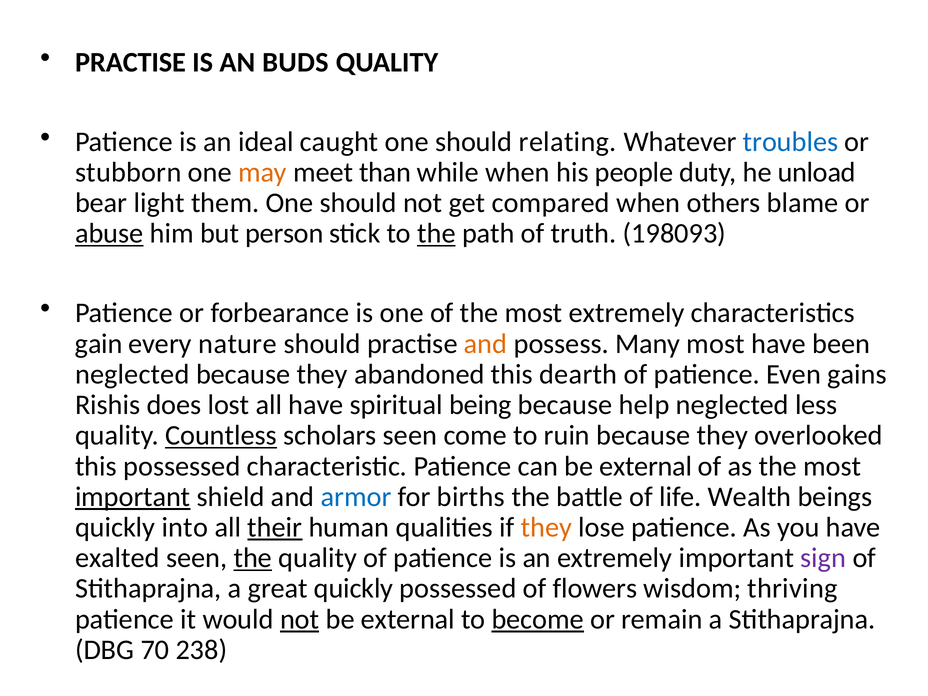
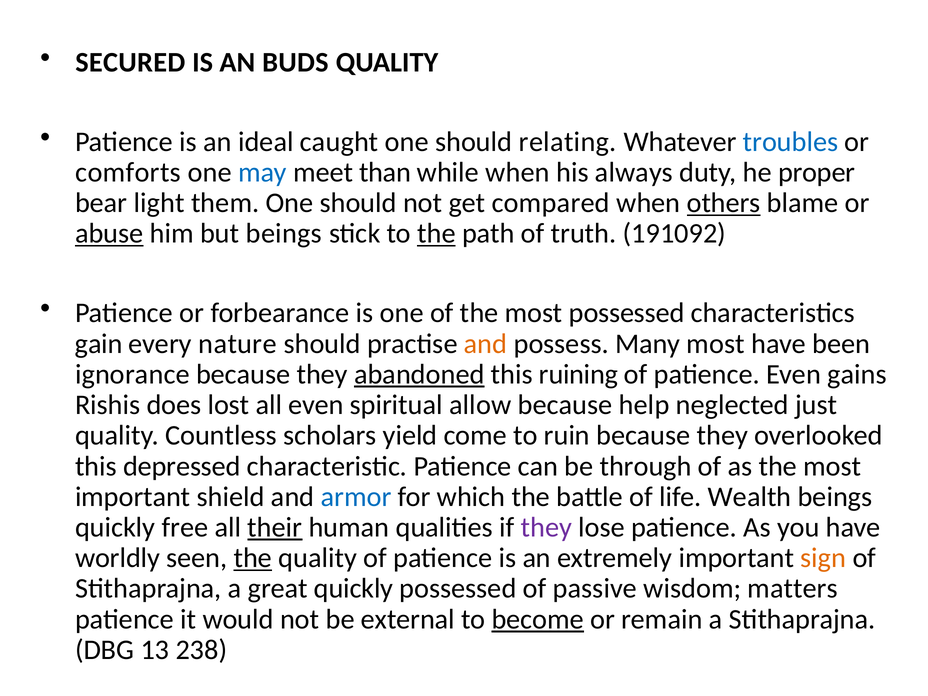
PRACTISE: PRACTISE -> SECURED (130, 62)
stubborn: stubborn -> comforts (128, 172)
may colour: orange -> blue (263, 172)
people: people -> always (634, 172)
unload: unload -> proper (817, 172)
others underline: none -> present (724, 203)
but person: person -> beings (284, 234)
198093: 198093 -> 191092 (674, 234)
most extremely: extremely -> possessed (627, 313)
neglected: neglected -> ignorance (132, 374)
abandoned underline: none -> present (419, 374)
dearth: dearth -> ruining (579, 374)
all have: have -> even (316, 405)
being: being -> allow (480, 405)
less: less -> just (816, 405)
Countless underline: present -> none (221, 436)
scholars seen: seen -> yield (410, 436)
this possessed: possessed -> depressed (182, 466)
can be external: external -> through (646, 466)
important underline: present -> none (133, 497)
births: births -> which (471, 497)
into: into -> free (185, 527)
they colour: orange -> purple (546, 527)
exalted: exalted -> worldly (117, 558)
sign colour: purple -> orange (823, 558)
flowers: flowers -> passive (595, 589)
thriving: thriving -> matters (793, 589)
not underline: present -> none (300, 619)
70: 70 -> 13 (155, 650)
